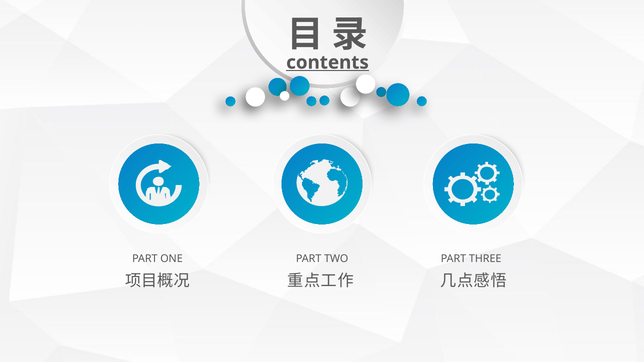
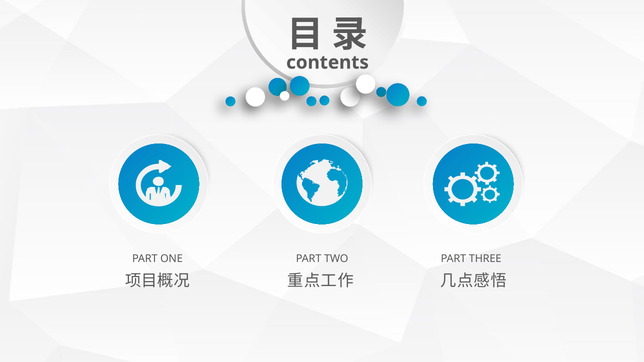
contents underline: present -> none (328, 62)
